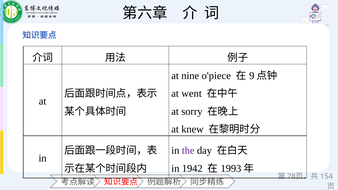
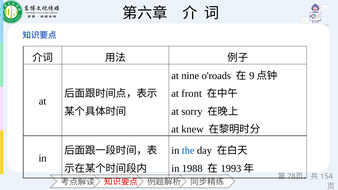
o'piece: o'piece -> o'roads (216, 76)
went: went -> front (192, 94)
the colour: purple -> blue (188, 151)
1942: 1942 -> 1988 (192, 169)
